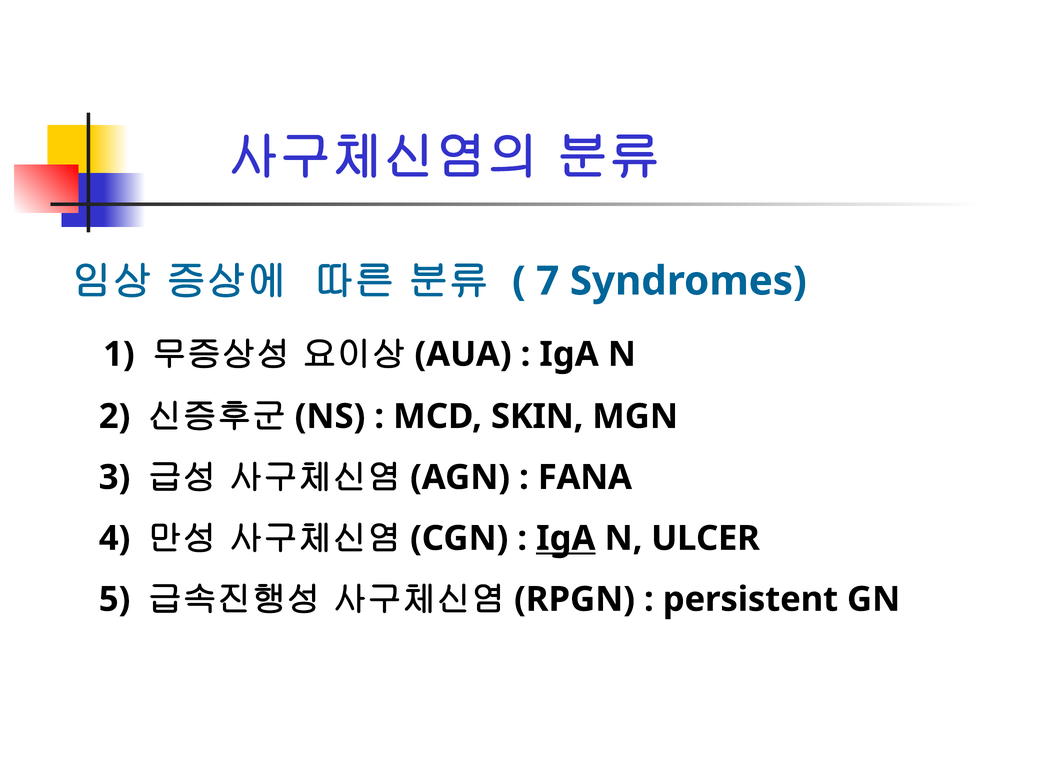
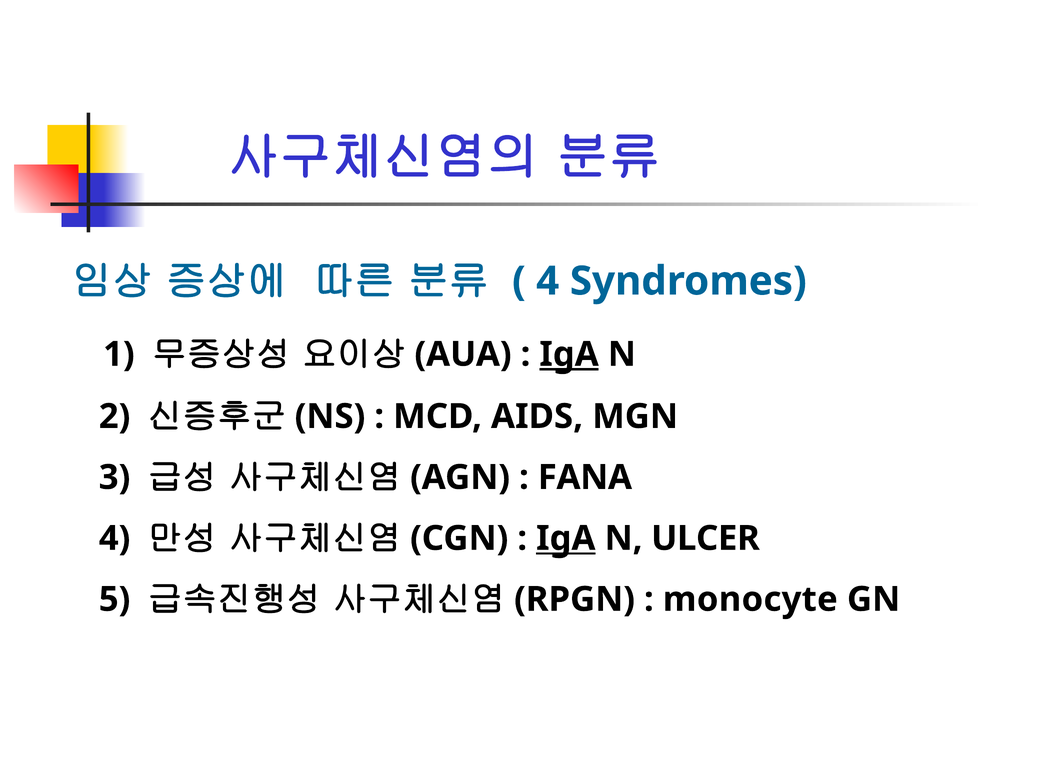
7: 7 -> 4 (548, 281)
IgA underline: none -> present (569, 354)
SKIN: SKIN -> AIDS (537, 416)
persistent: persistent -> monocyte (750, 599)
